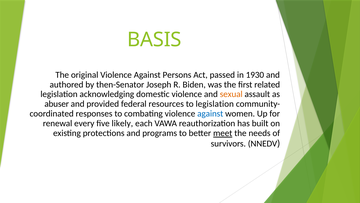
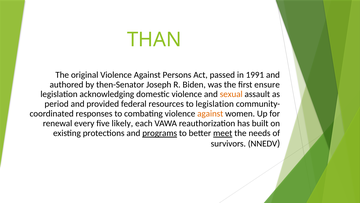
BASIS: BASIS -> THAN (154, 40)
1930: 1930 -> 1991 (255, 75)
related: related -> ensure (267, 84)
abuser: abuser -> period (57, 104)
against colour: blue -> orange (210, 113)
programs underline: none -> present (160, 133)
